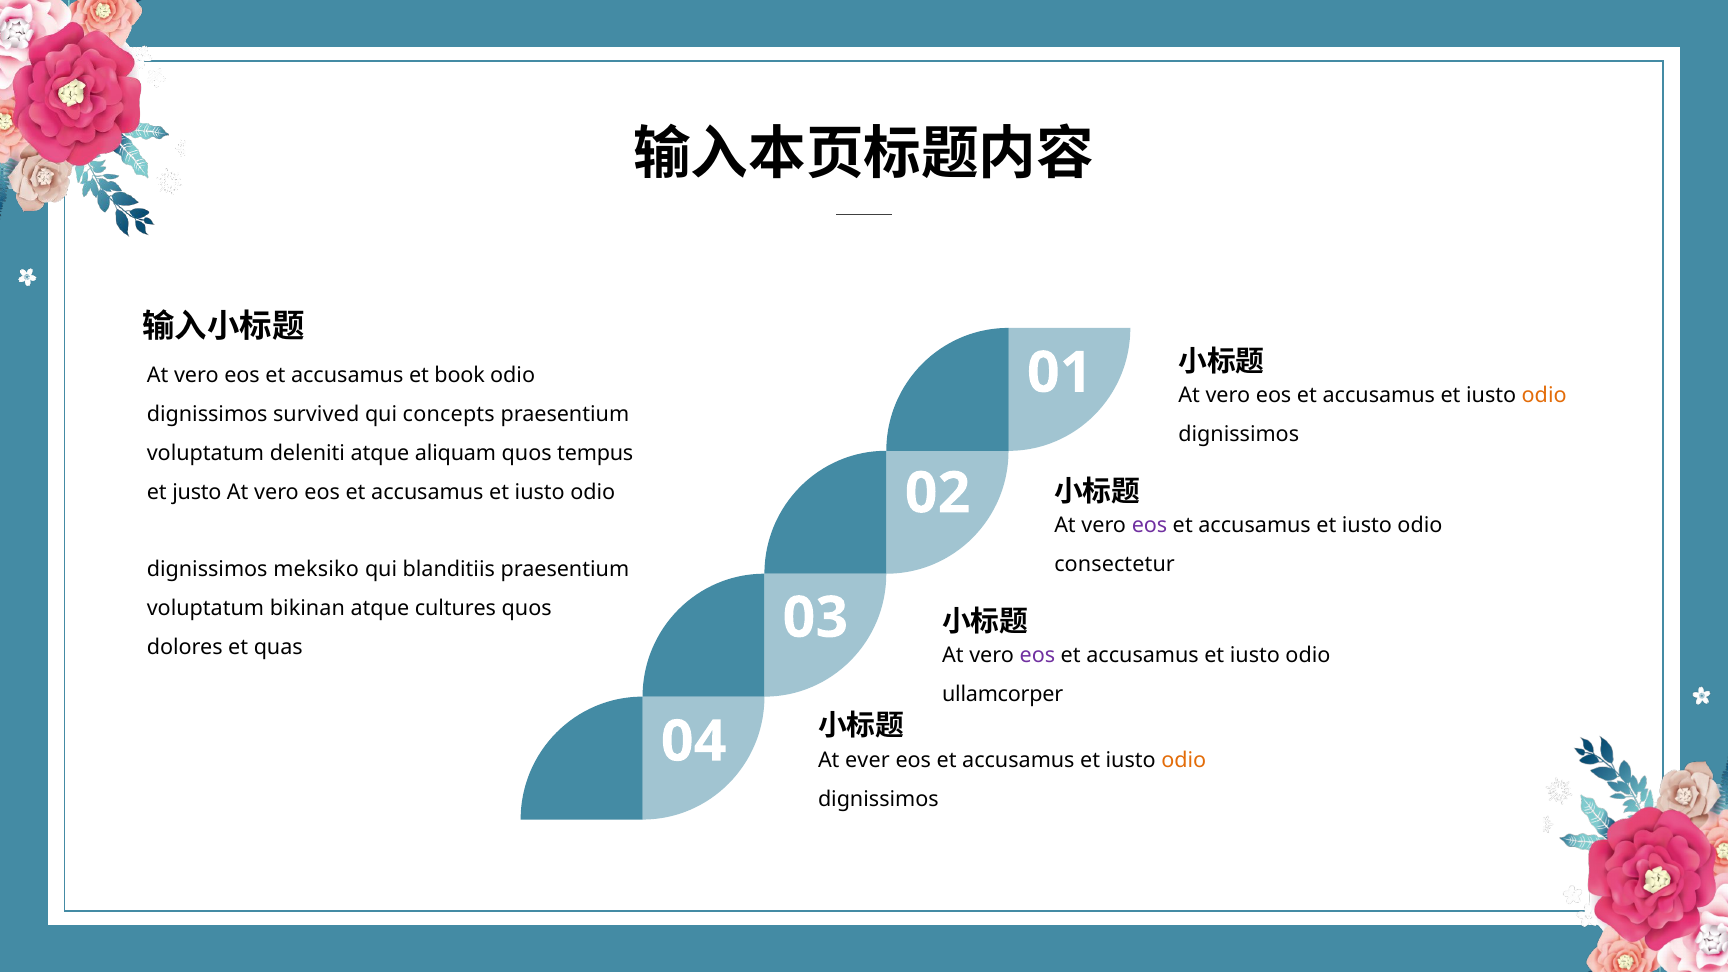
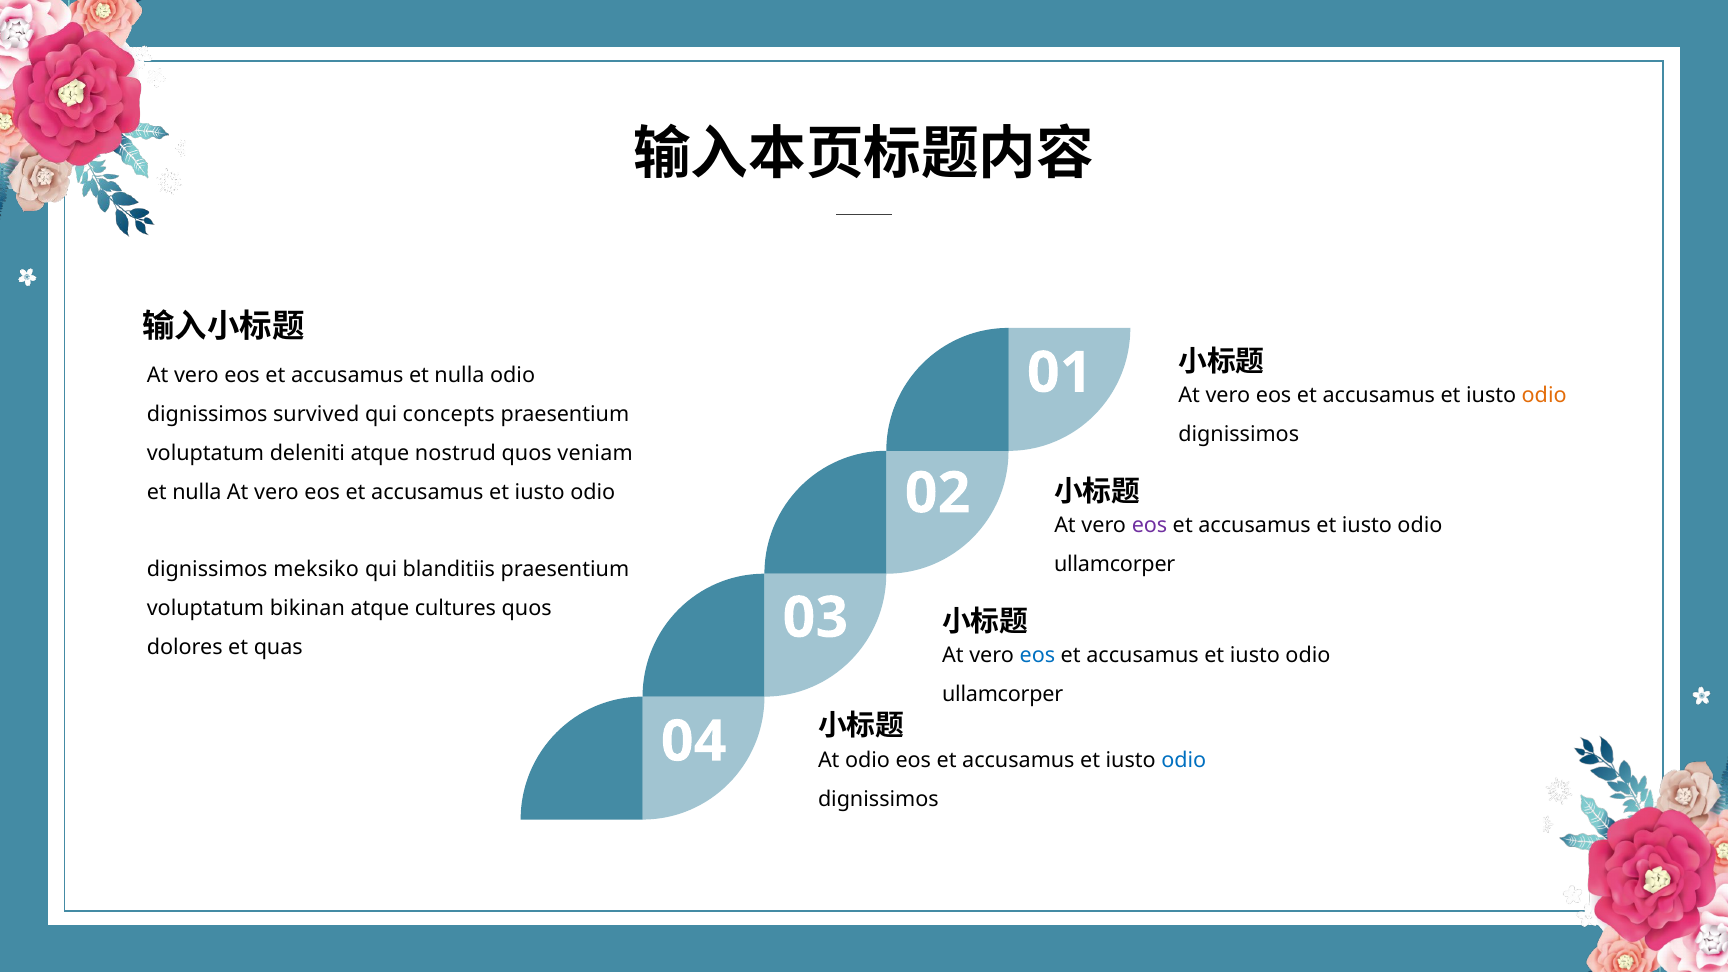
accusamus et book: book -> nulla (460, 375)
aliquam: aliquam -> nostrud (455, 453)
tempus: tempus -> veniam (595, 453)
justo: justo -> nulla (197, 492)
consectetur: consectetur -> ullamcorper (1115, 565)
eos colour: purple -> blue (1037, 656)
At ever: ever -> odio (868, 760)
odio colour: orange -> blue (1184, 760)
